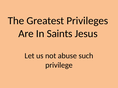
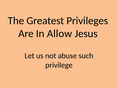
Saints: Saints -> Allow (59, 34)
